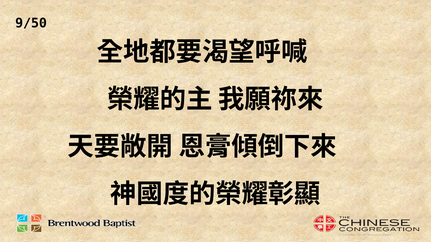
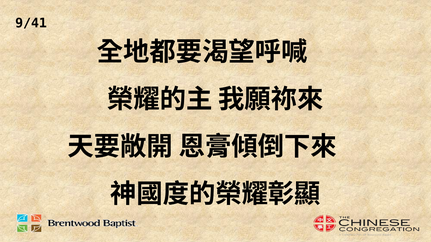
9/50: 9/50 -> 9/41 (31, 23)
